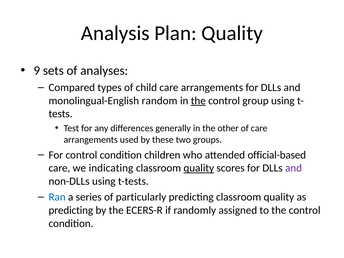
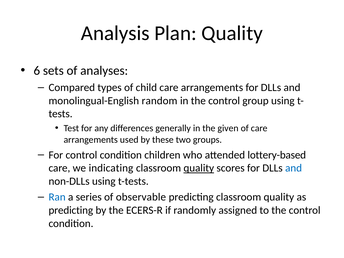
9: 9 -> 6 (37, 71)
the underline: present -> none (198, 101)
other: other -> given (228, 128)
official-based: official-based -> lottery-based (277, 155)
and colour: purple -> blue (294, 168)
particularly: particularly -> observable (141, 197)
